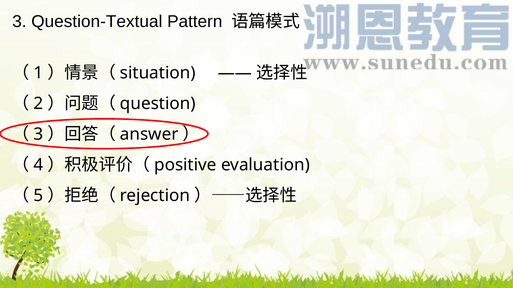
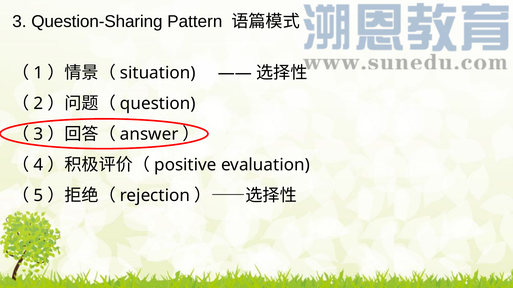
Question-Textual: Question-Textual -> Question-Sharing (97, 22)
